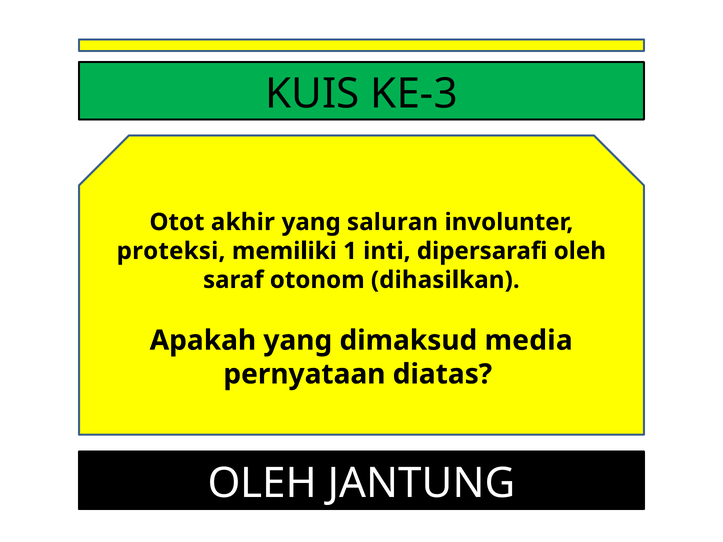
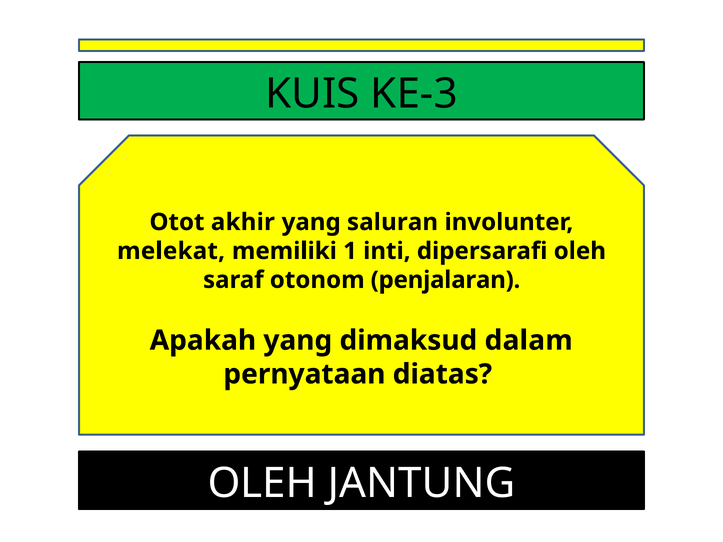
proteksi: proteksi -> melekat (171, 251)
dihasilkan: dihasilkan -> penjalaran (445, 280)
media: media -> dalam (529, 341)
